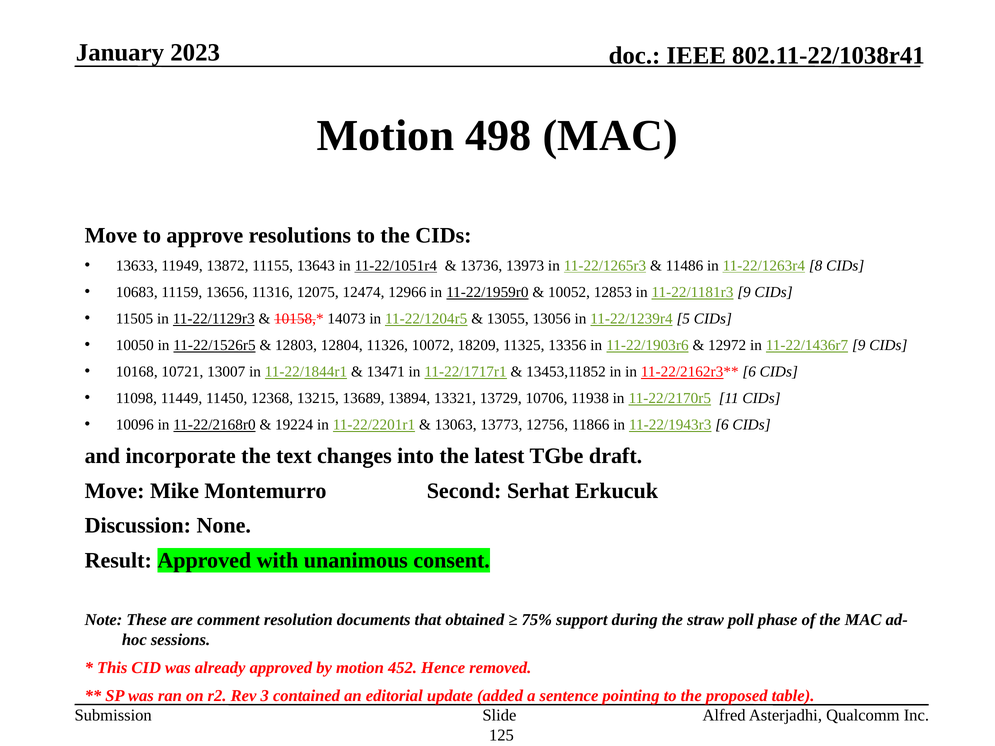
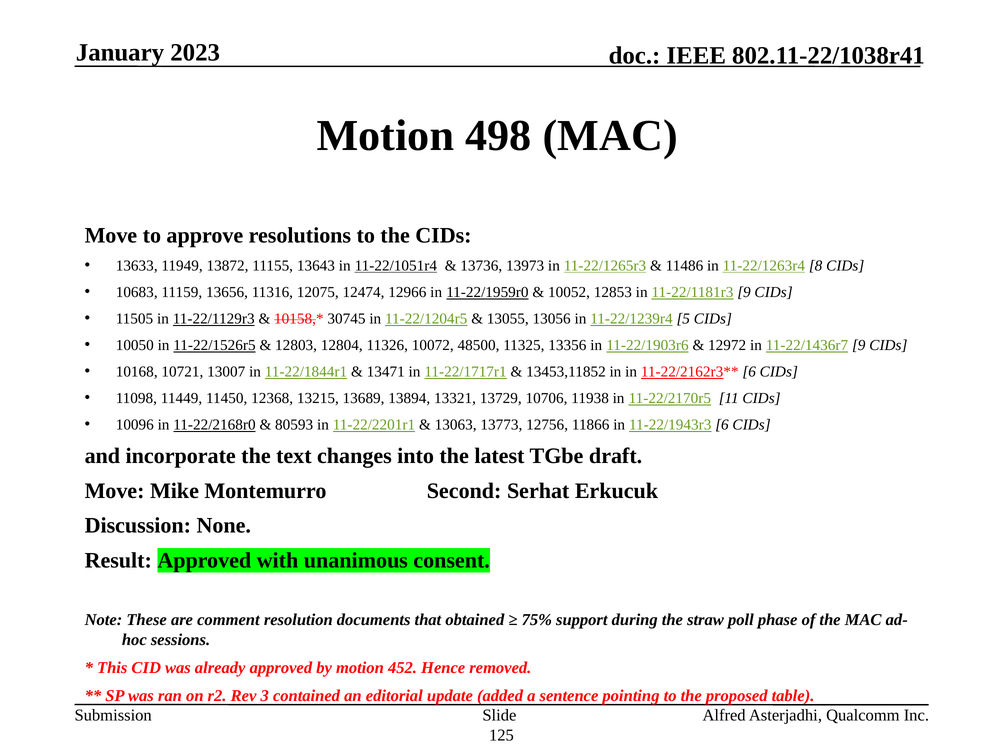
14073: 14073 -> 30745 (347, 319)
18209: 18209 -> 48500 (478, 345)
19224: 19224 -> 80593 (294, 425)
